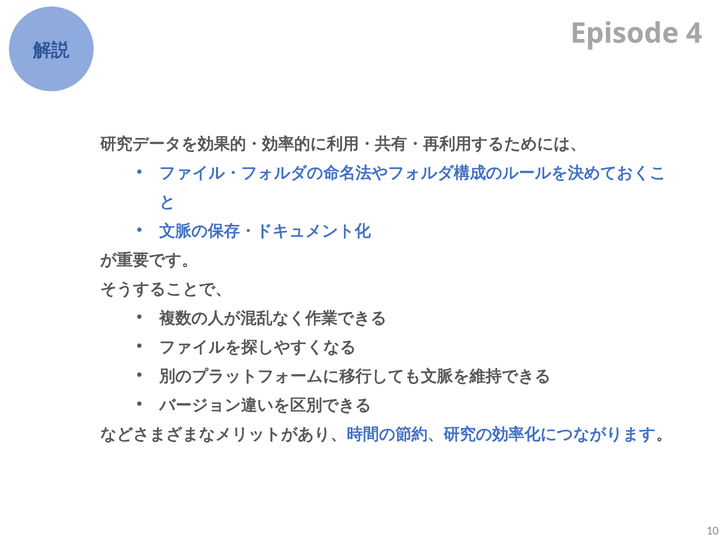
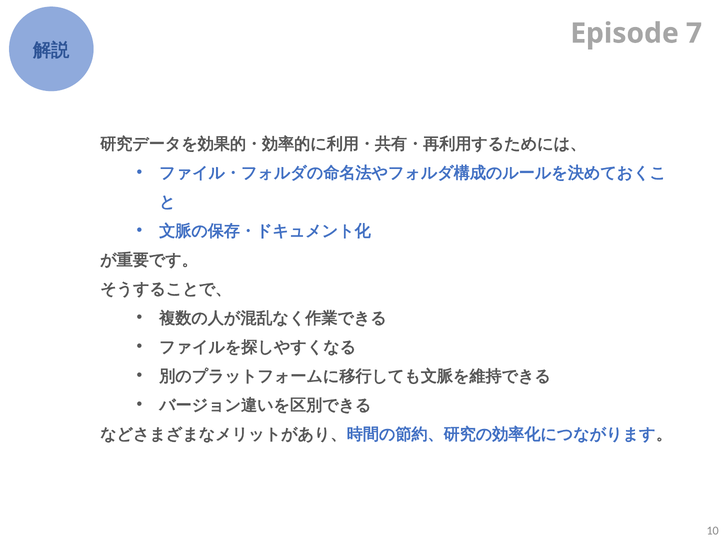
4: 4 -> 7 (694, 33)
